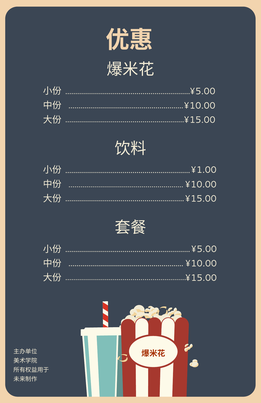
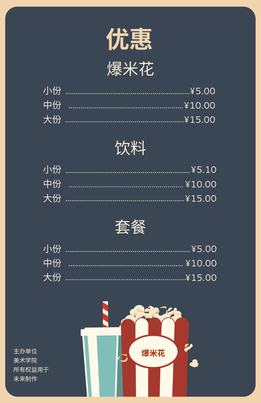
¥1.00: ¥1.00 -> ¥5.10 (204, 170)
